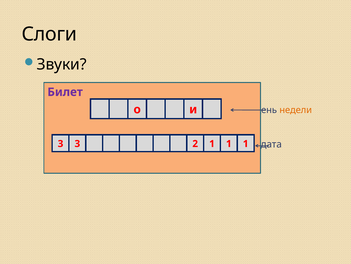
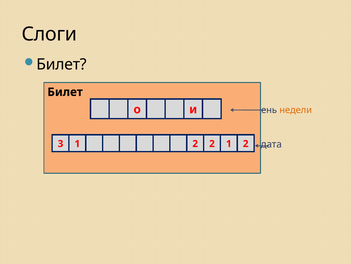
Звуки: Звуки -> Билет (62, 64)
Билет colour: purple -> black (65, 92)
3 3: 3 -> 1 (77, 143)
2 1: 1 -> 2 (212, 143)
1: 1 -> 2 (246, 143)
